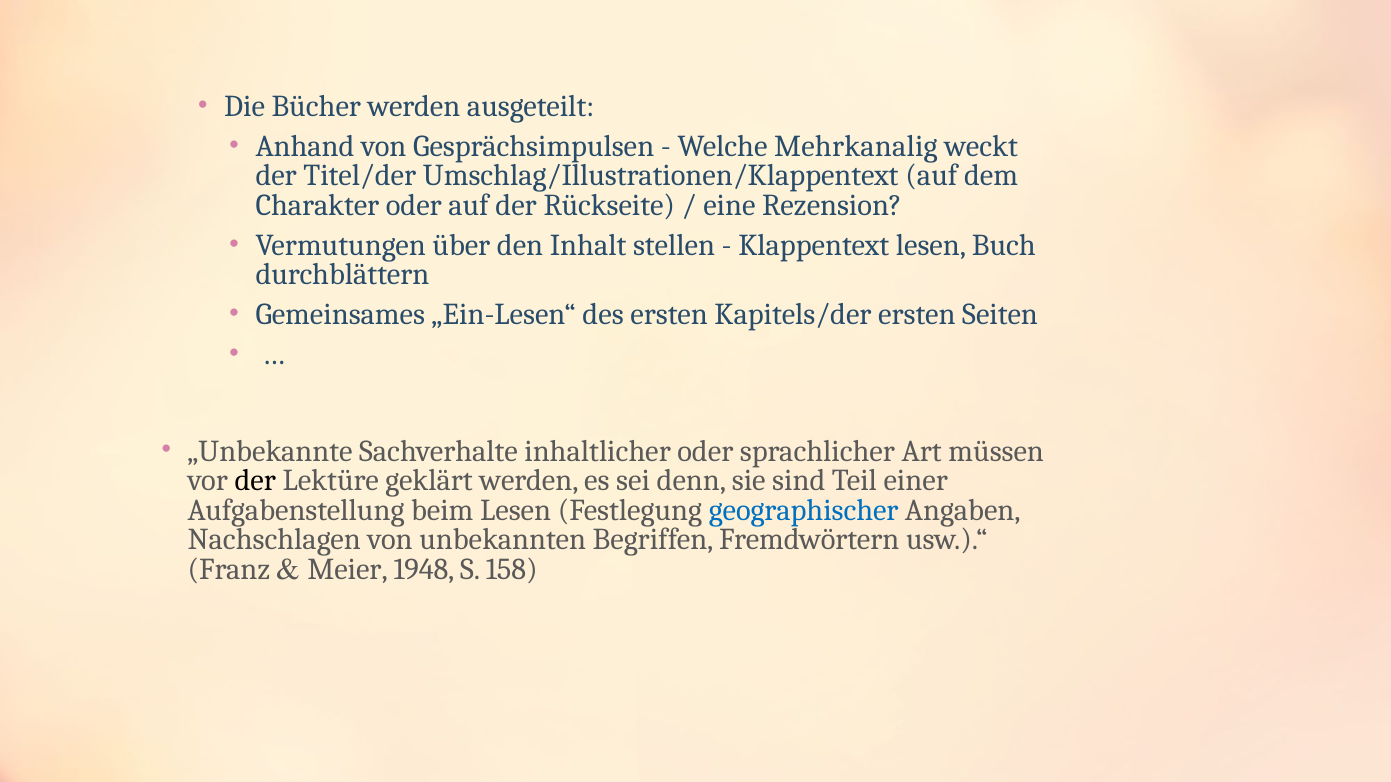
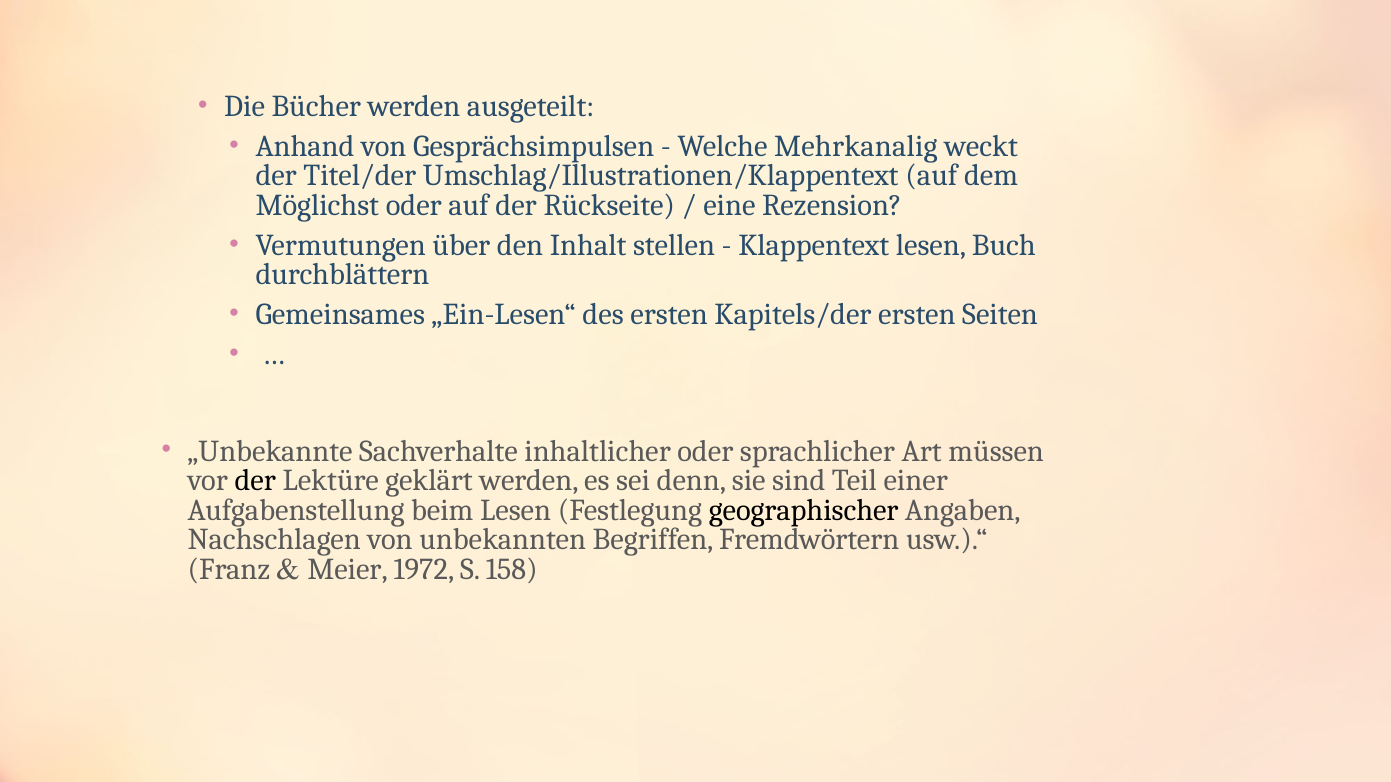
Charakter: Charakter -> Möglichst (317, 206)
geographischer colour: blue -> black (804, 510)
1948: 1948 -> 1972 (424, 570)
